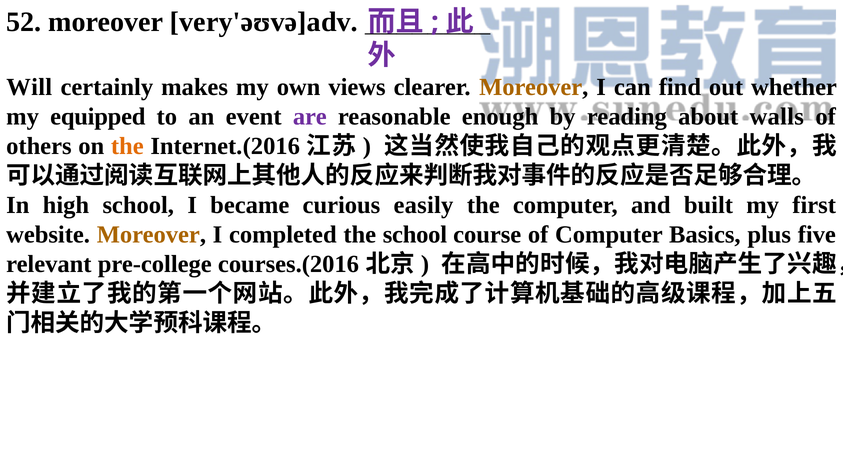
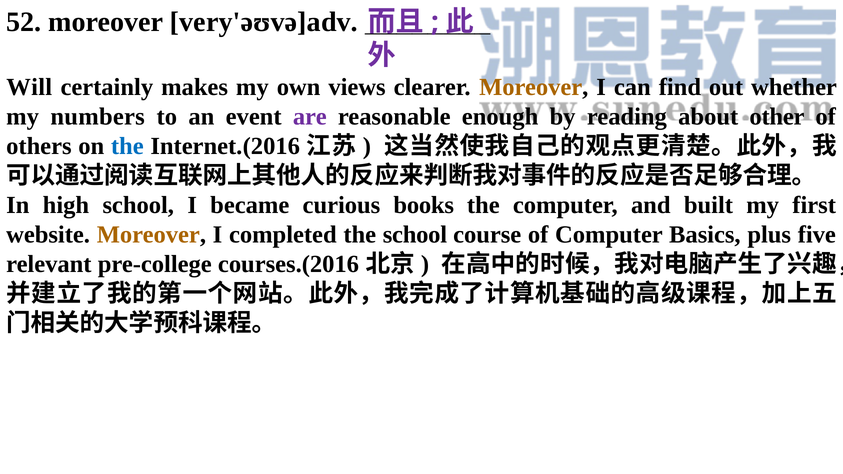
equipped: equipped -> numbers (98, 117)
walls: walls -> other (777, 117)
the colour: orange -> blue (127, 146)
easily: easily -> books (424, 205)
